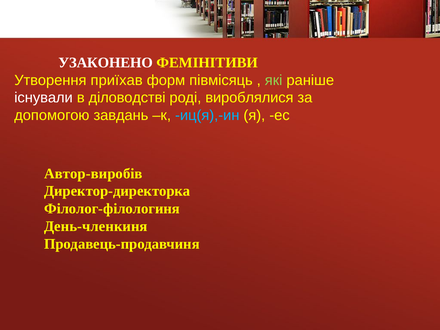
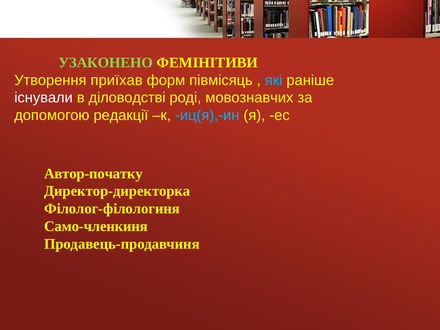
УЗАКОНЕНО colour: white -> light green (106, 63)
які colour: light green -> light blue (274, 80)
вироблялися: вироблялися -> мовознавчих (249, 98)
завдань: завдань -> редакції (121, 115)
Автор-виробів: Автор-виробів -> Автор-початку (93, 174)
День-членкиня: День-членкиня -> Само-членкиня (96, 226)
